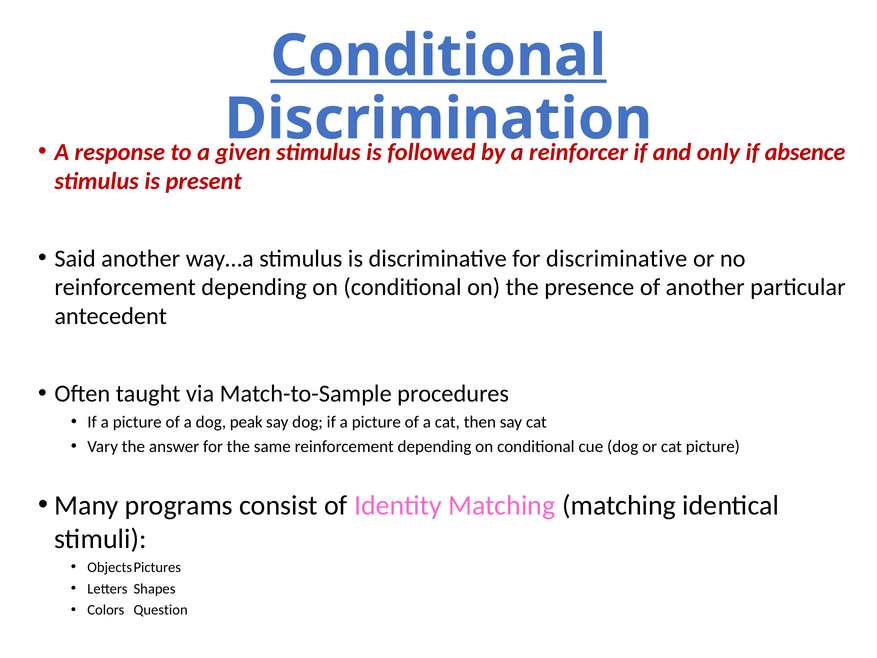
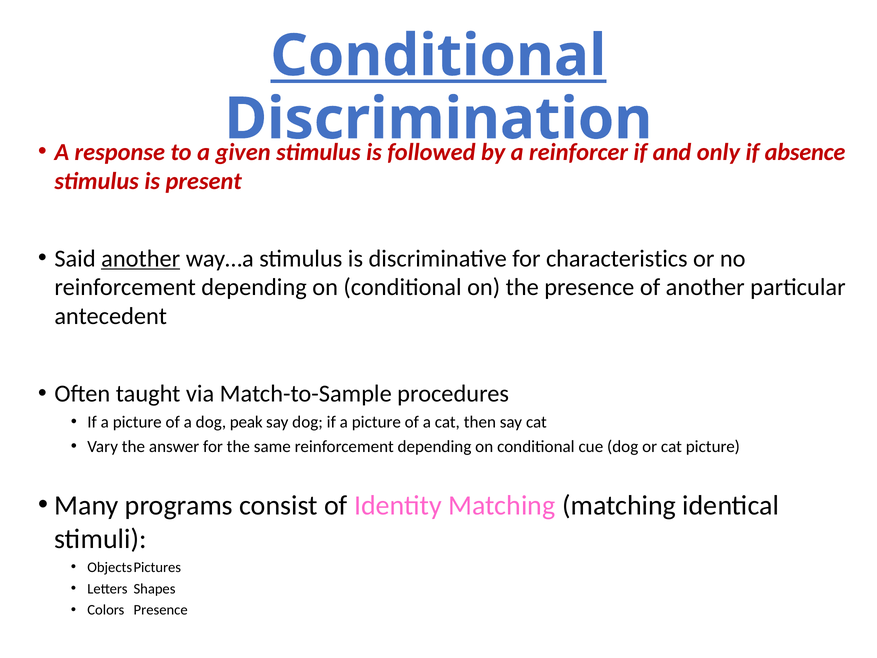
another underline: none -> present (141, 258)
for discriminative: discriminative -> characteristics (617, 258)
Colors Question: Question -> Presence (161, 610)
